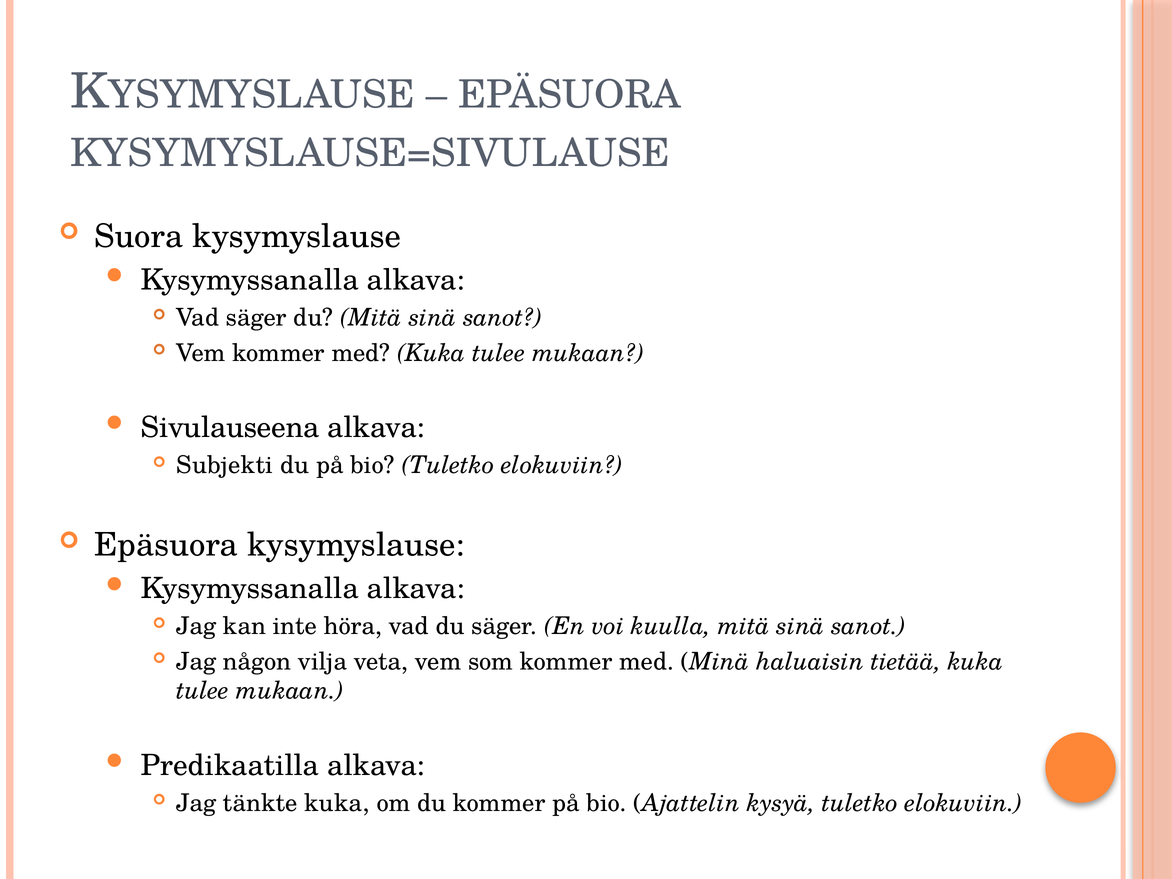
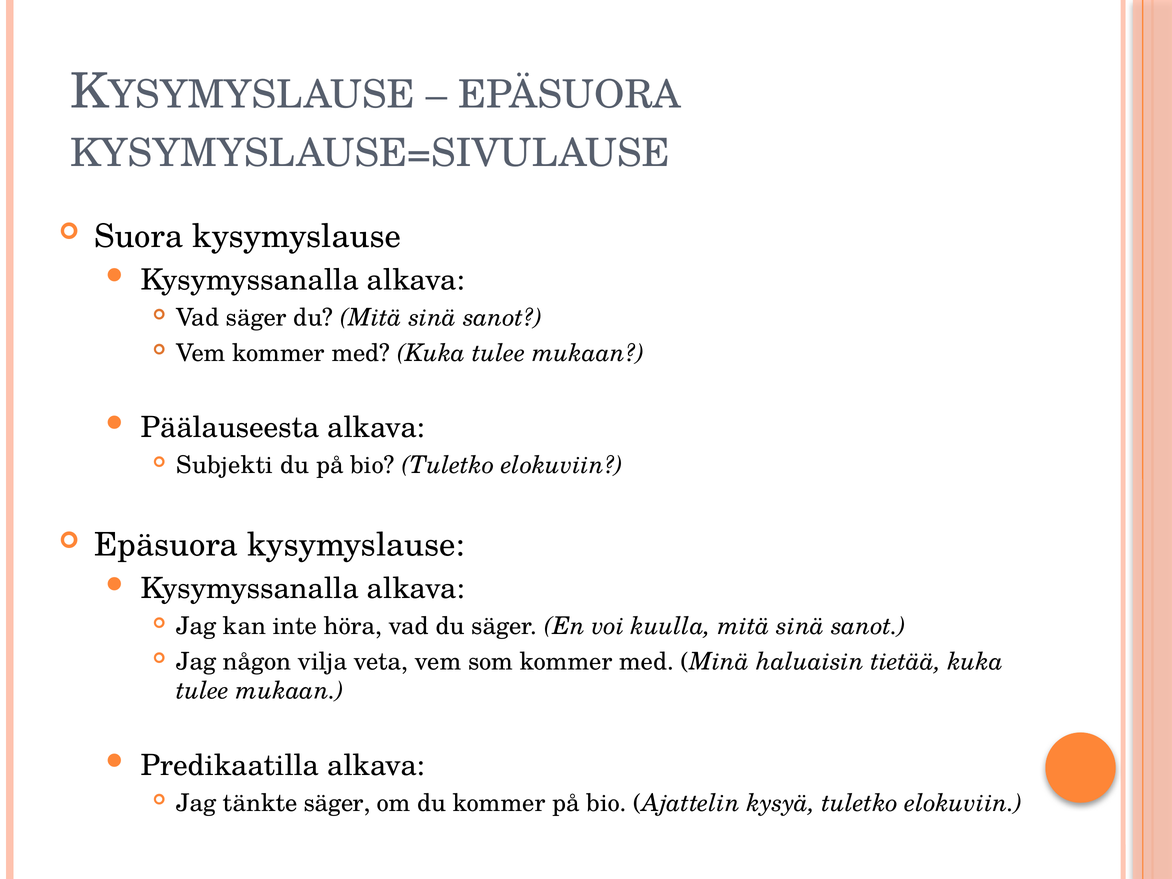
Sivulauseena: Sivulauseena -> Päälauseesta (230, 428)
tänkte kuka: kuka -> säger (337, 803)
